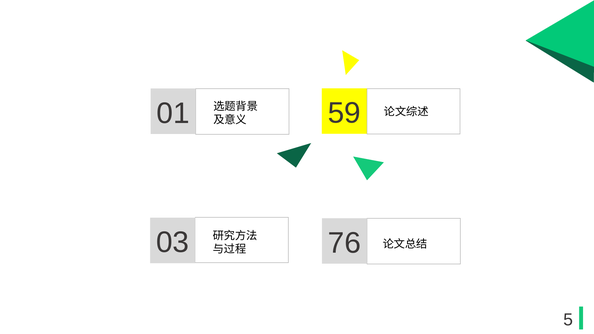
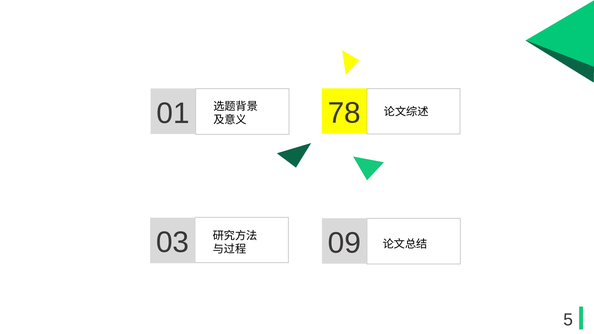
59: 59 -> 78 (344, 113)
76: 76 -> 09 (344, 243)
